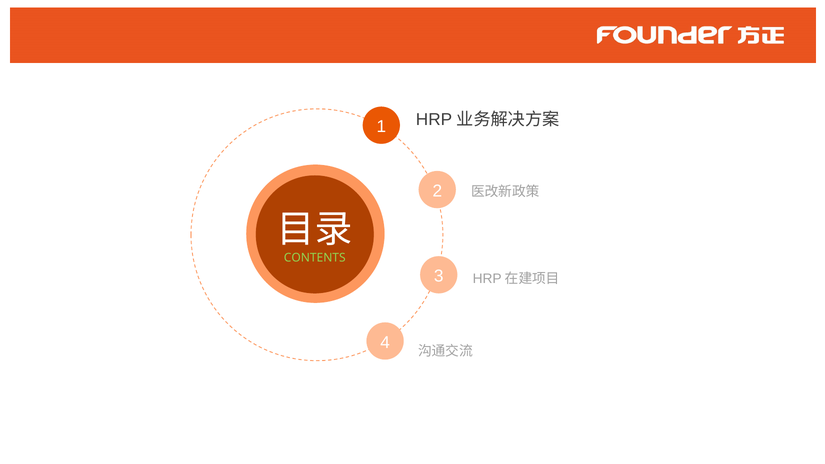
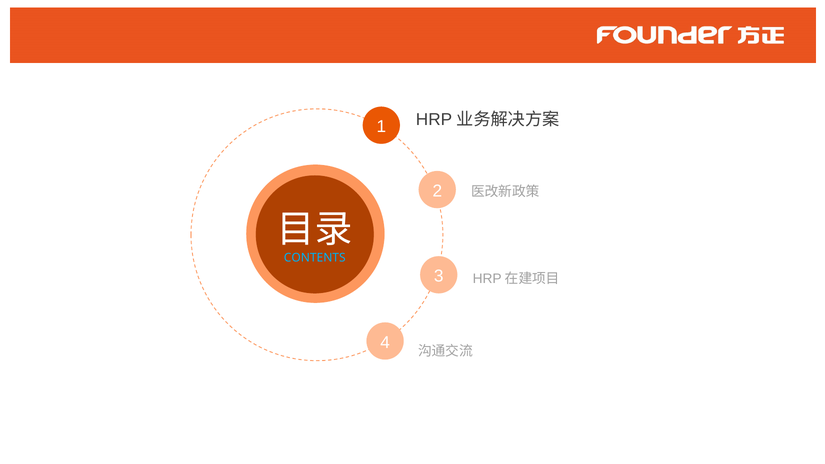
CONTENTS colour: light green -> light blue (315, 258)
